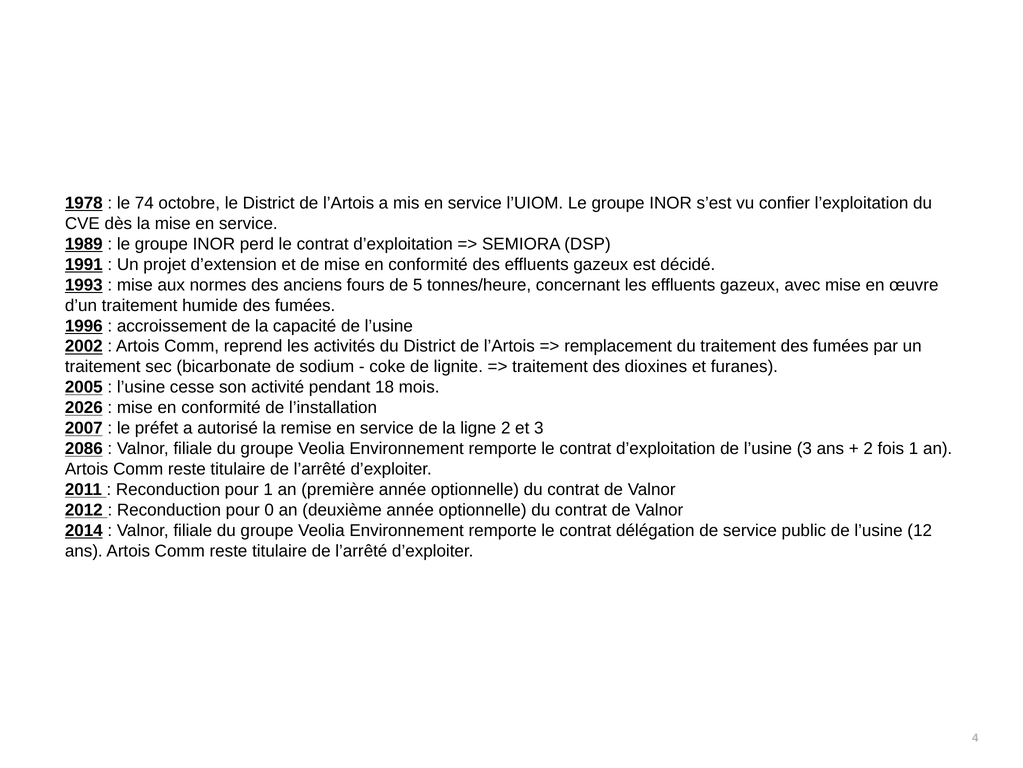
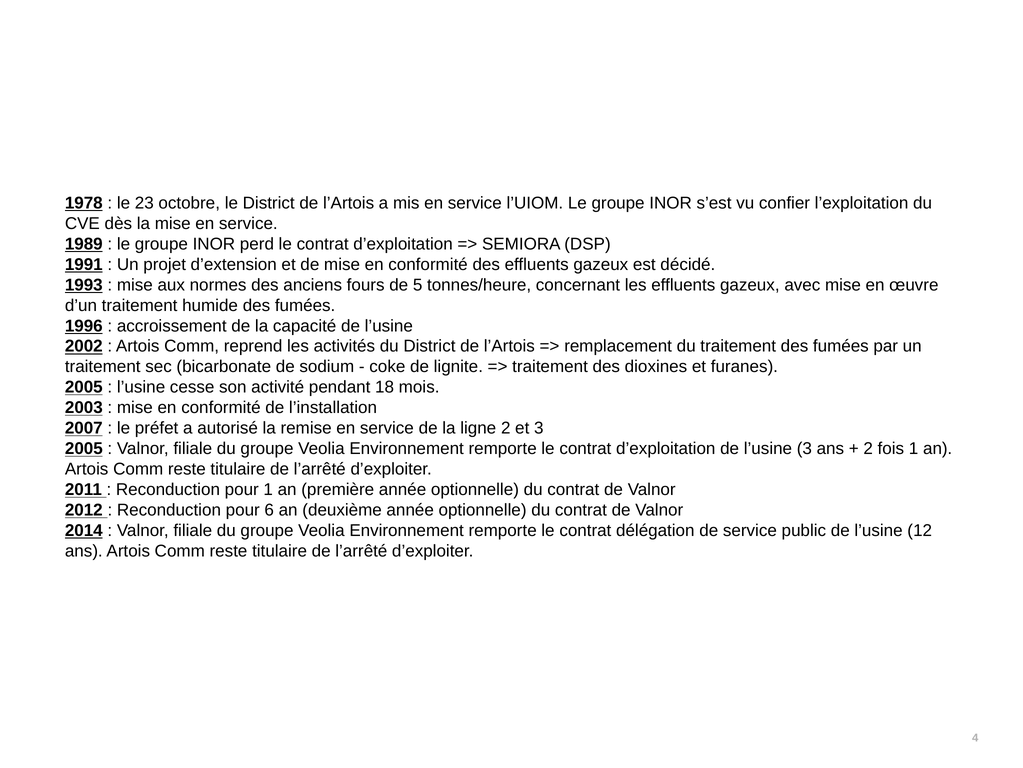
74: 74 -> 23 (144, 203)
2026: 2026 -> 2003 (84, 407)
2086: 2086 -> 2005 (84, 448)
0: 0 -> 6 (269, 510)
